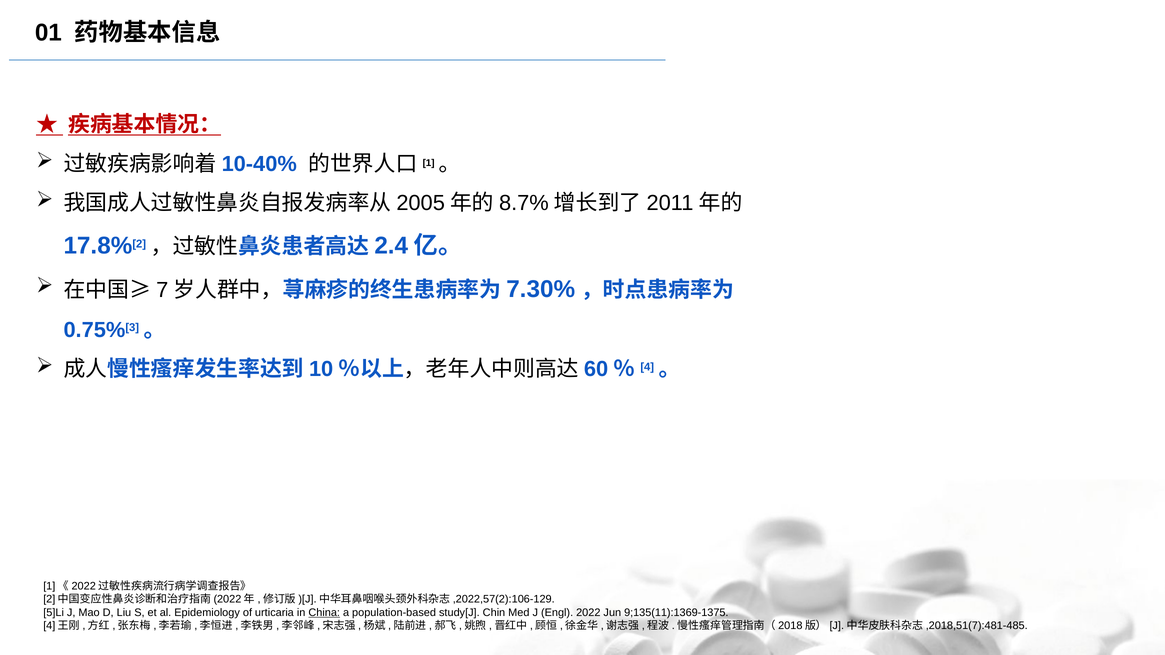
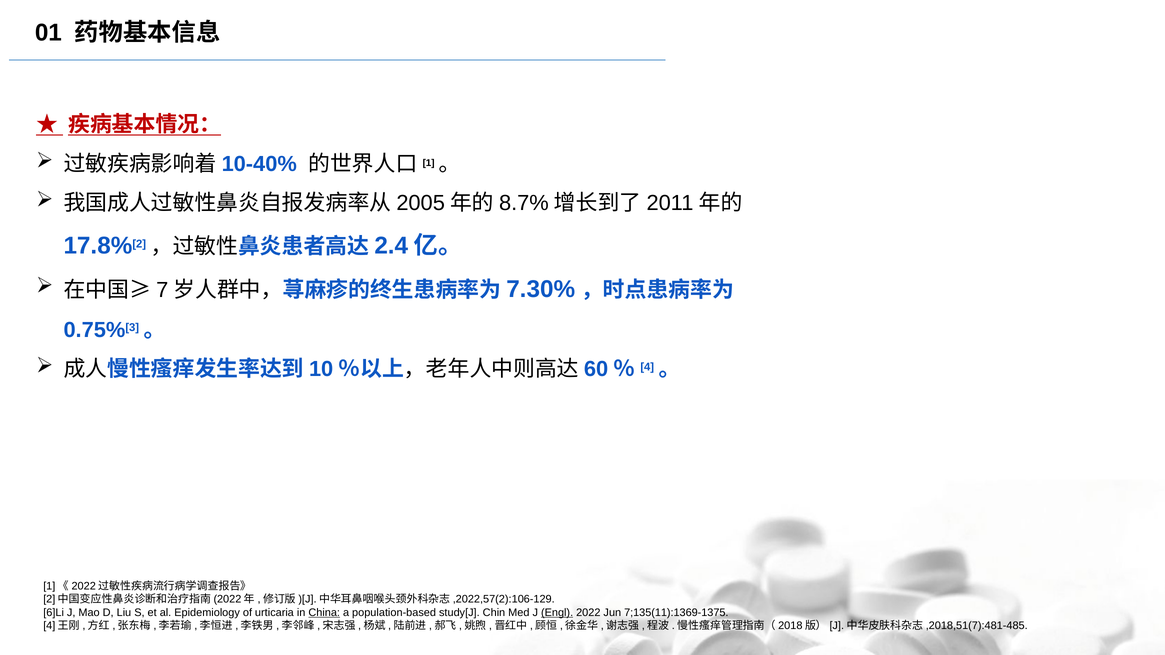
5]Li: 5]Li -> 6]Li (54, 613)
Engl underline: none -> present (557, 613)
9;135(11):1369-1375: 9;135(11):1369-1375 -> 7;135(11):1369-1375 (676, 613)
